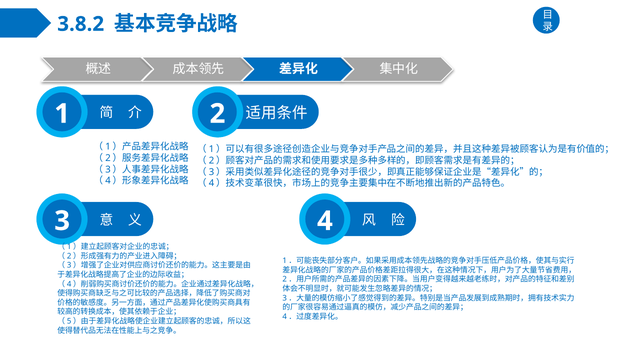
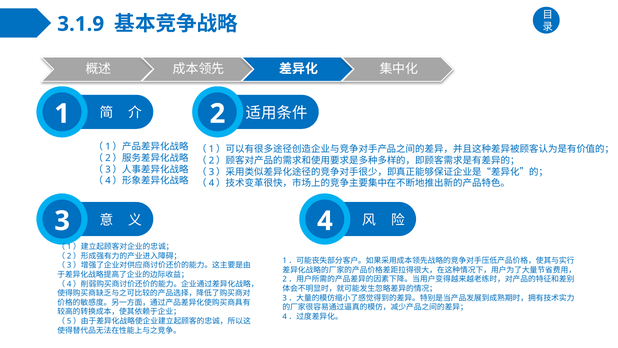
3.8.2: 3.8.2 -> 3.1.9 (81, 24)
